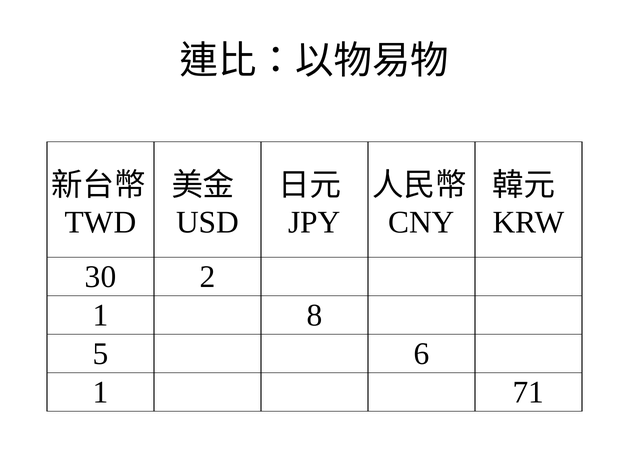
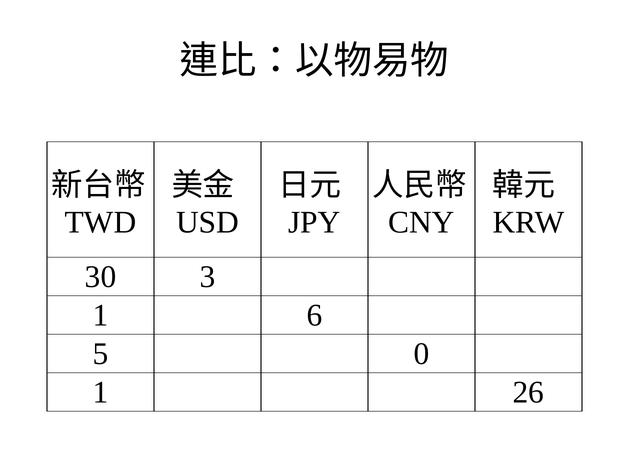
2: 2 -> 3 (208, 277)
8: 8 -> 6 (314, 315)
6: 6 -> 0 (421, 354)
71: 71 -> 26 (528, 392)
